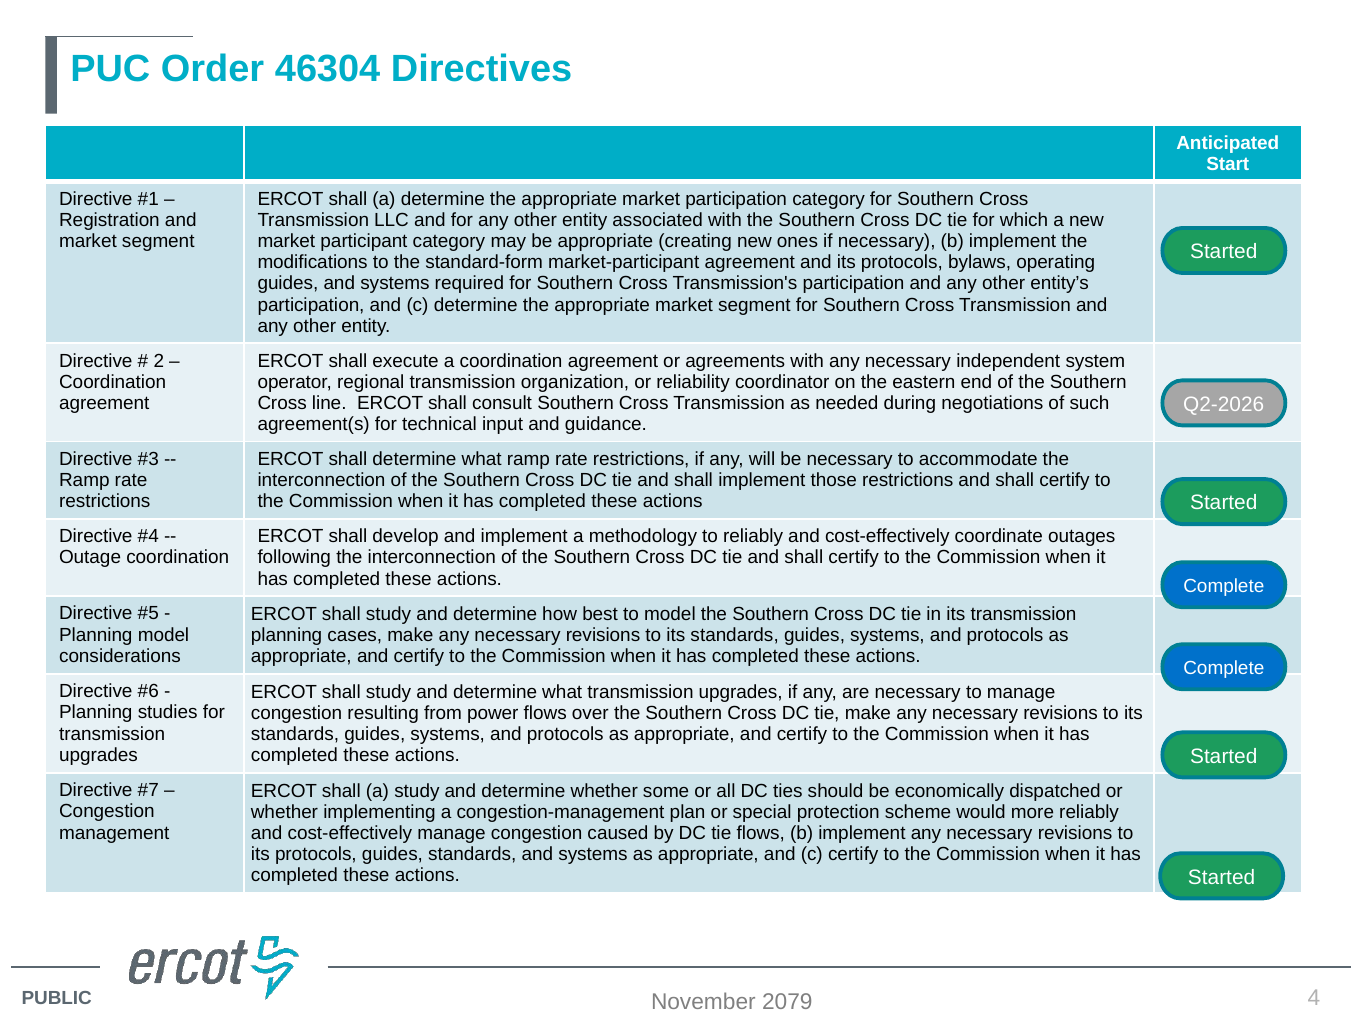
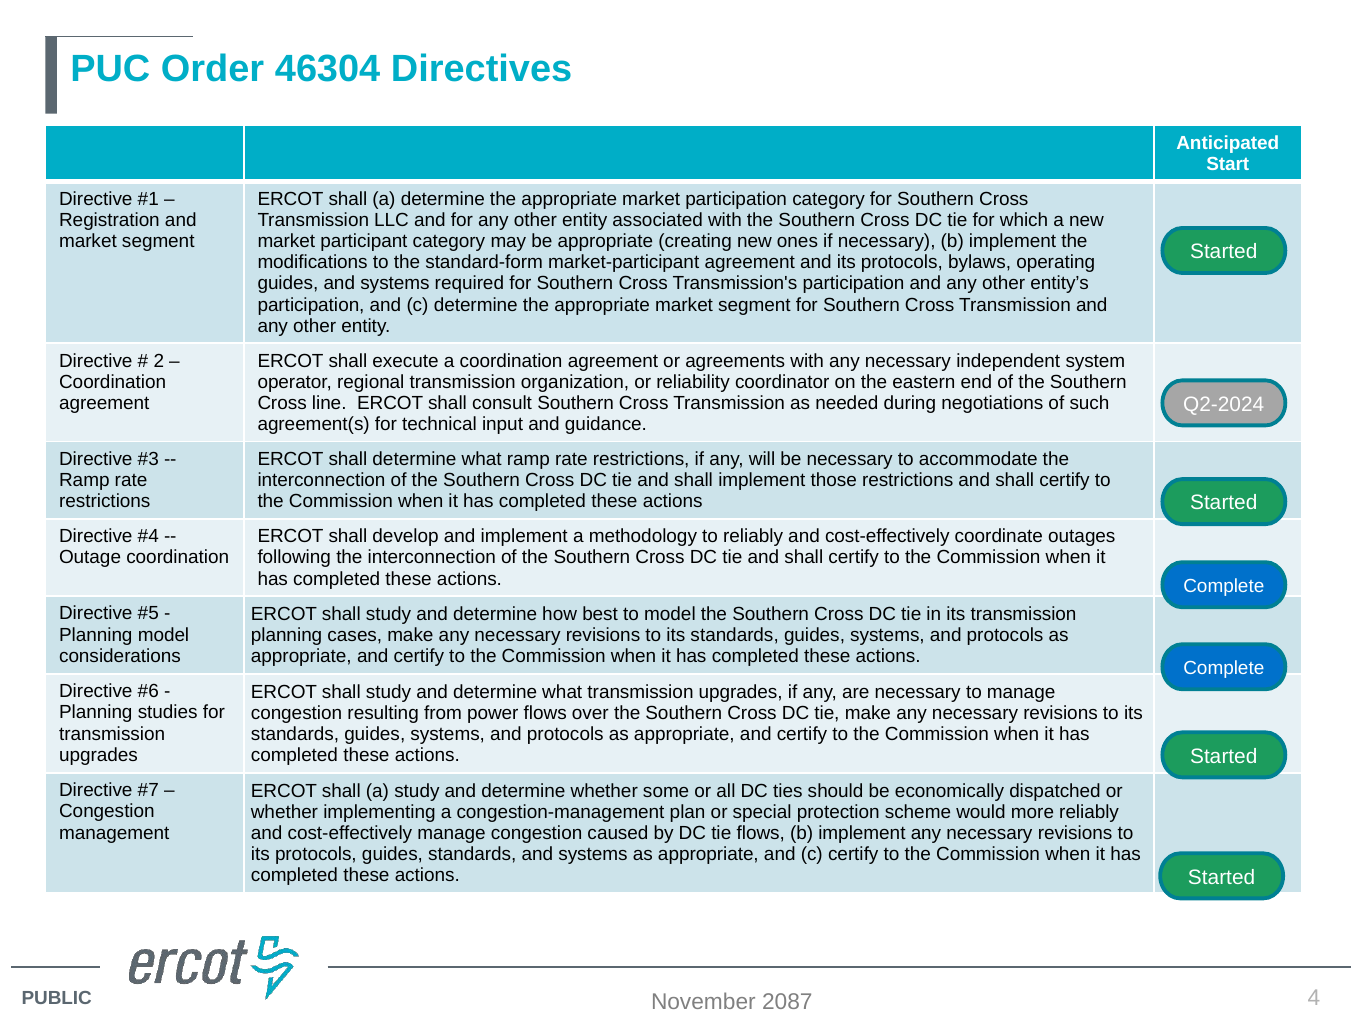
Q2-2026: Q2-2026 -> Q2-2024 (1224, 404)
2079: 2079 -> 2087 (787, 1001)
